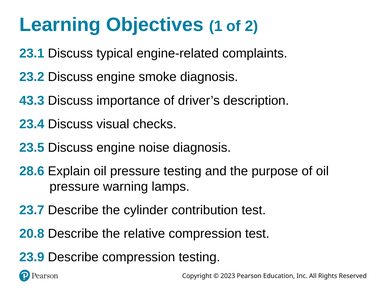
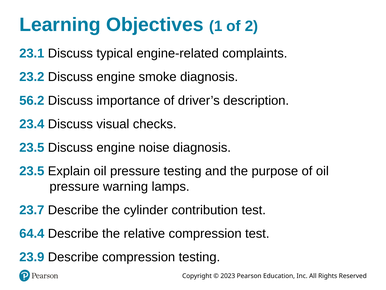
43.3: 43.3 -> 56.2 (32, 100)
28.6: 28.6 -> 23.5 (32, 171)
20.8: 20.8 -> 64.4 (32, 233)
